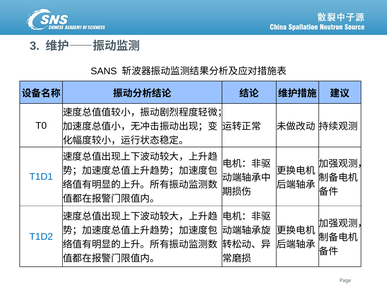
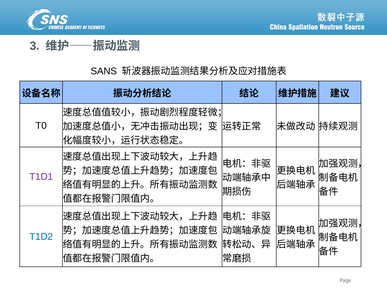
T1D1 colour: blue -> purple (41, 177)
